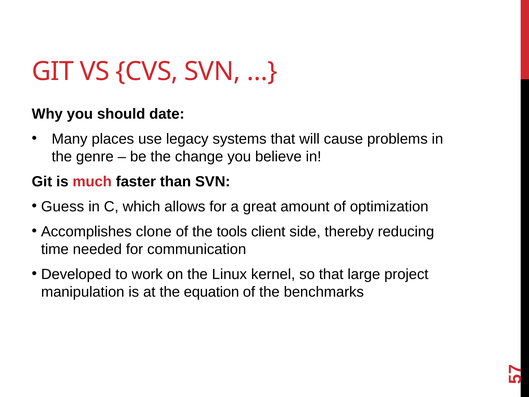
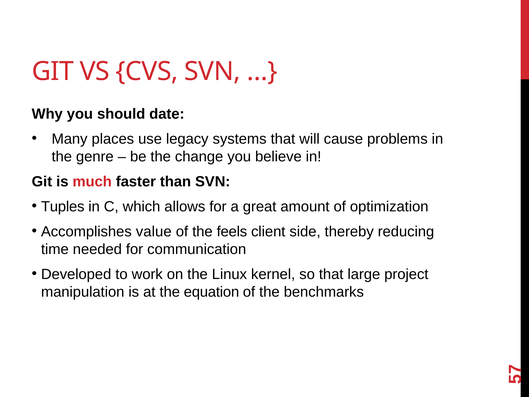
Guess: Guess -> Tuples (63, 206)
clone: clone -> value (154, 231)
tools: tools -> feels (232, 231)
